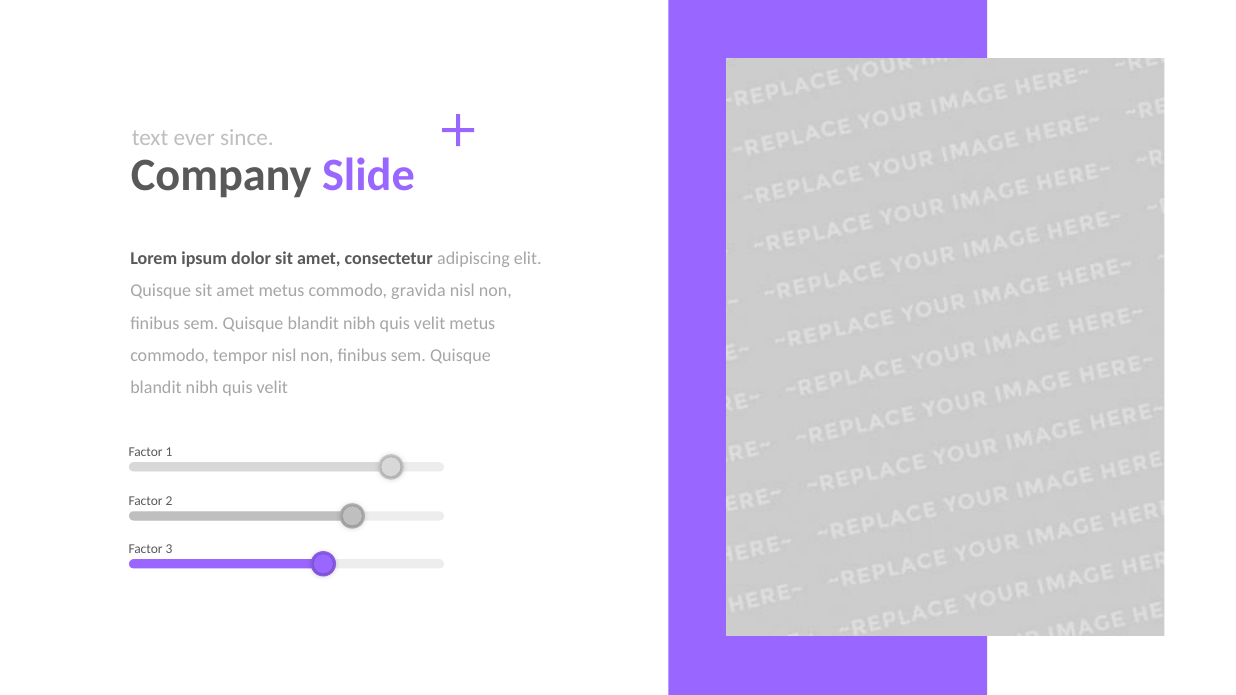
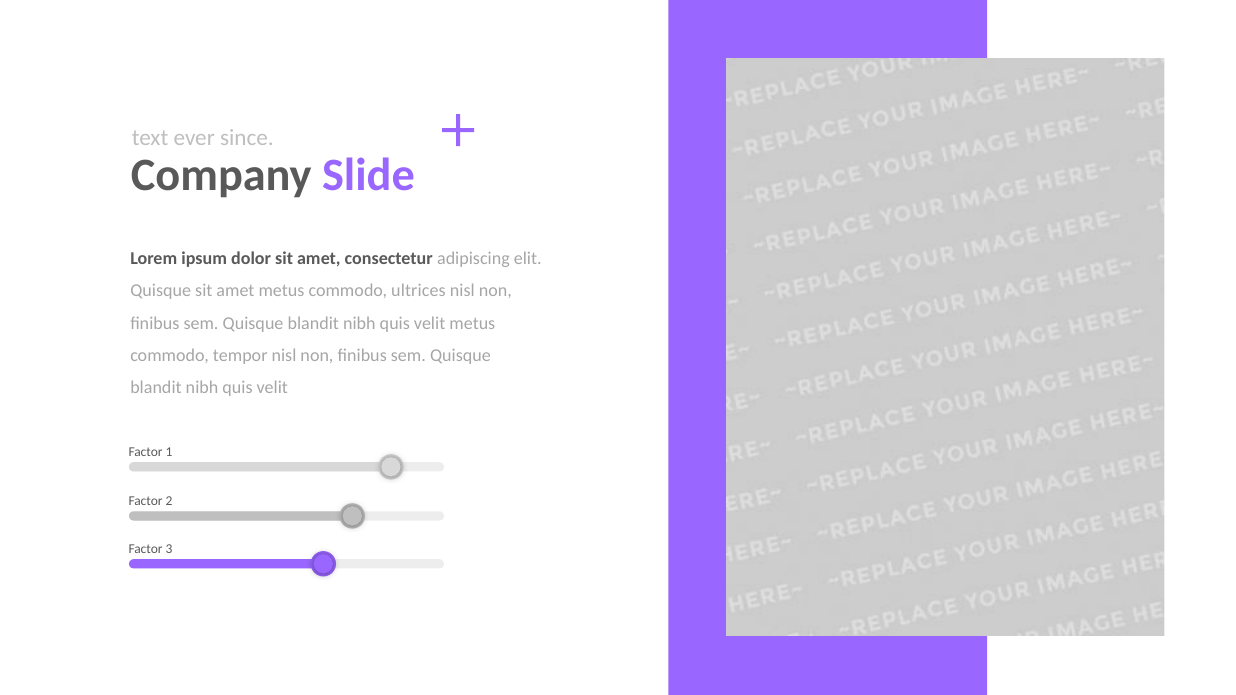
gravida: gravida -> ultrices (418, 291)
